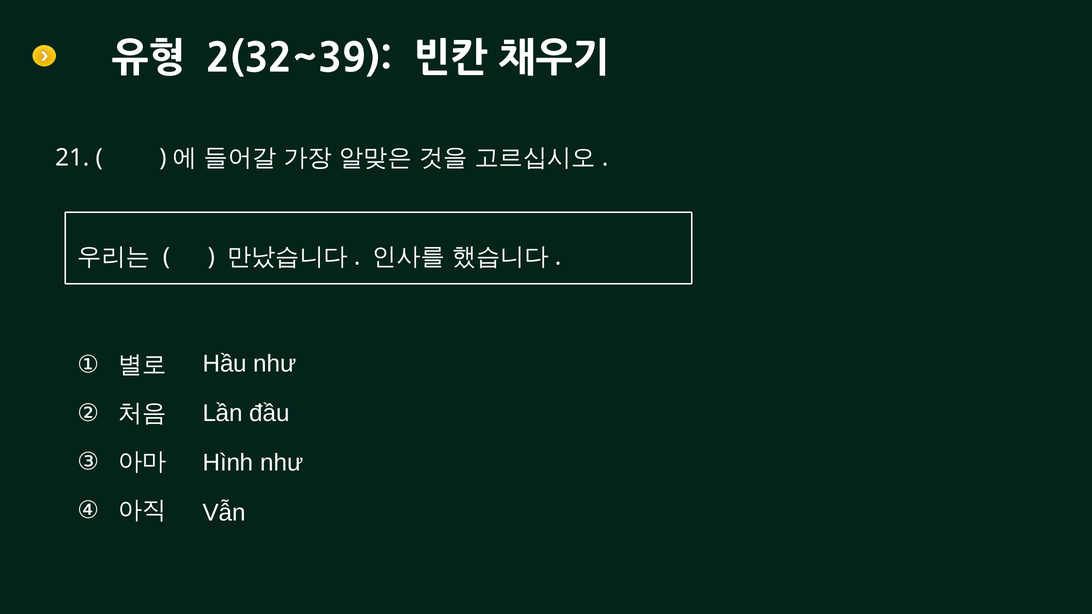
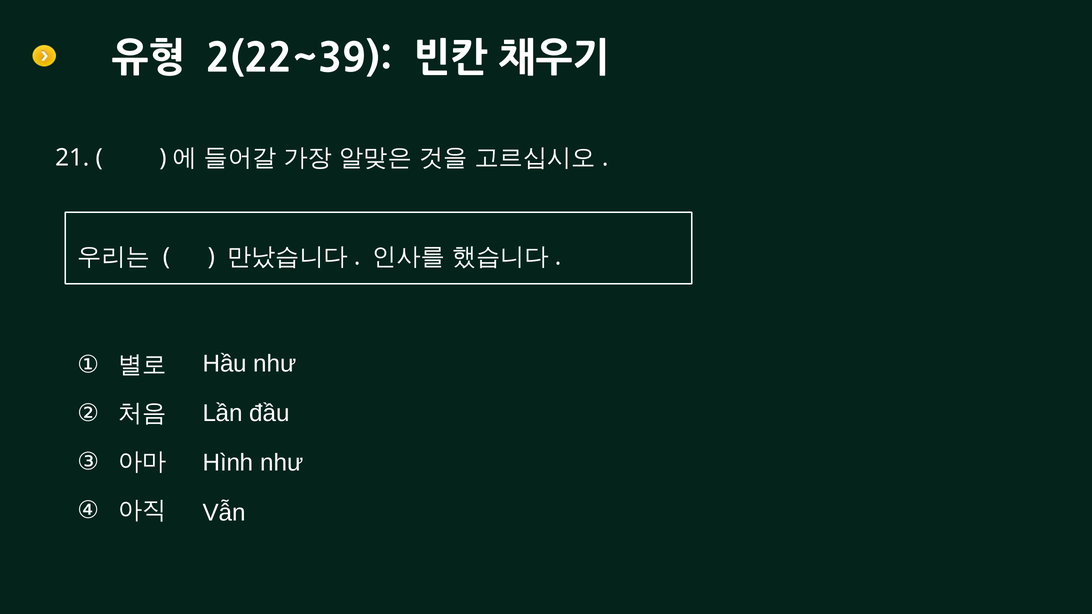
2(32~39: 2(32~39 -> 2(22~39 (300, 59)
